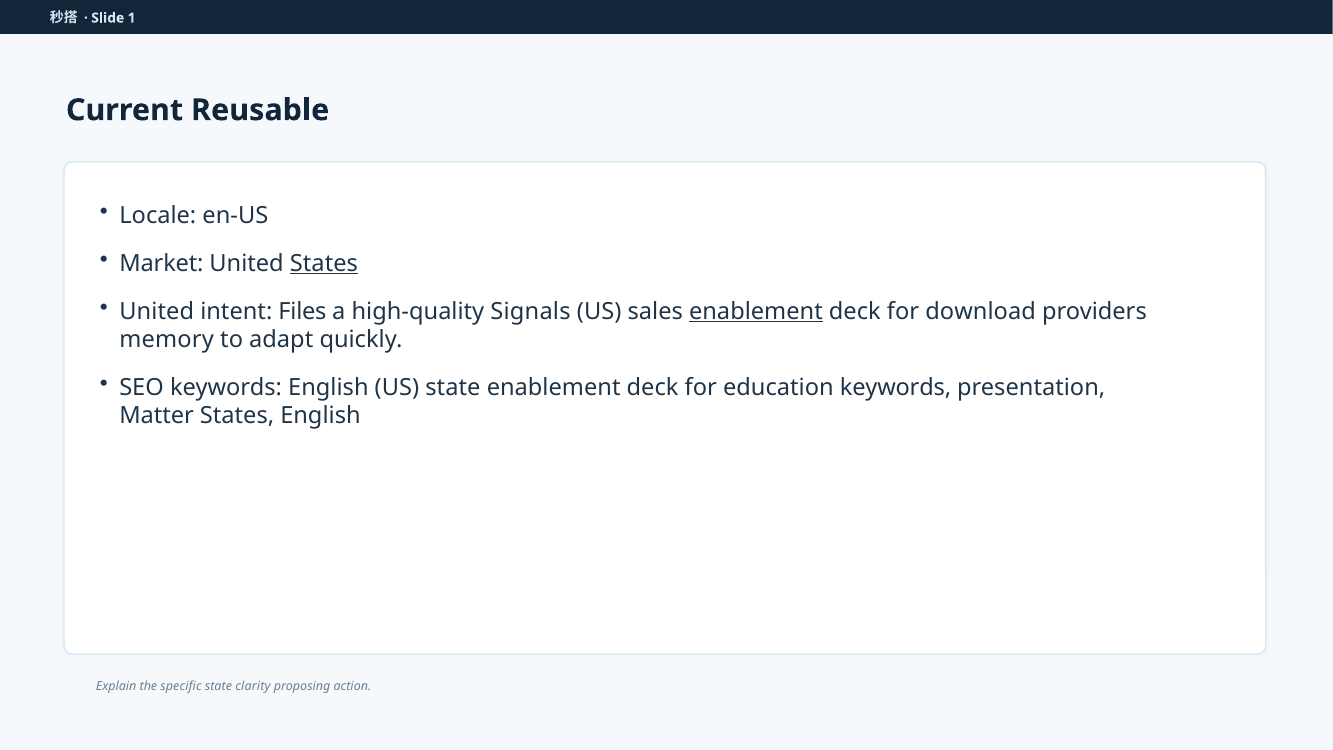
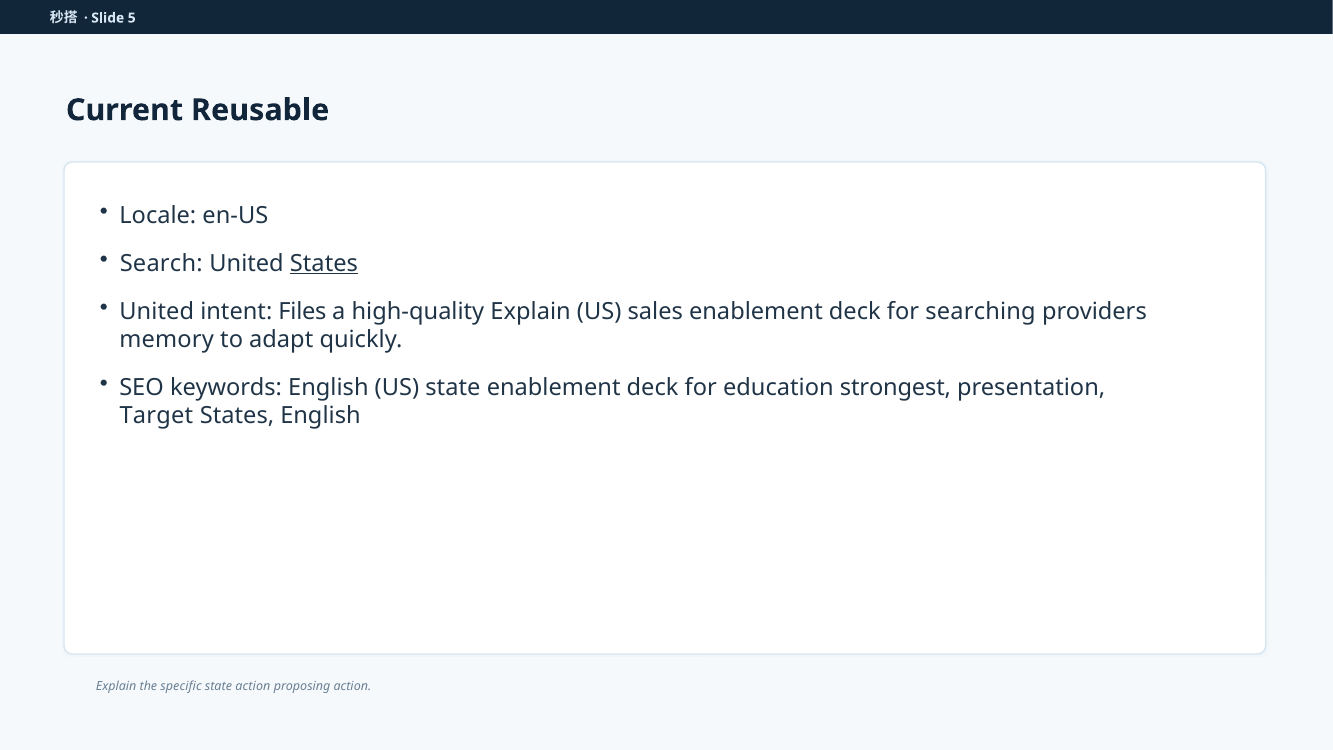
1: 1 -> 5 (132, 18)
Market: Market -> Search (161, 264)
high-quality Signals: Signals -> Explain (531, 311)
enablement underline: present -> none (756, 311)
download: download -> searching (981, 311)
education keywords: keywords -> strongest (895, 387)
Matter: Matter -> Target (156, 416)
state clarity: clarity -> action (253, 687)
